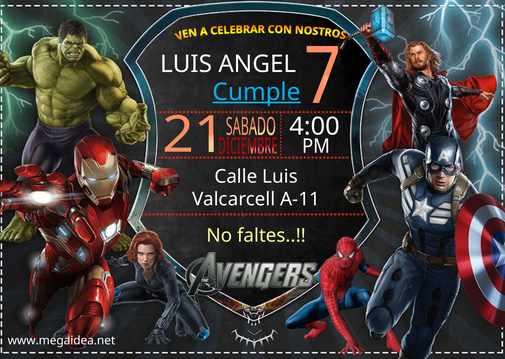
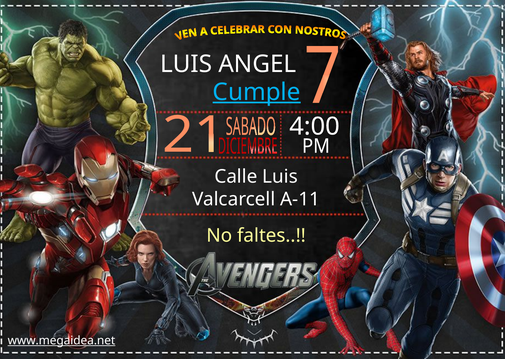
www.megaidea.net underline: none -> present (61, 340)
